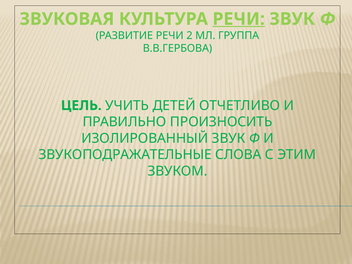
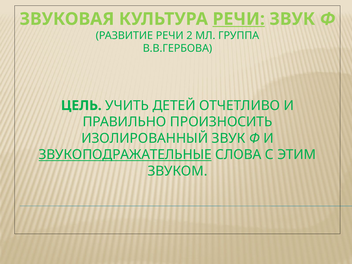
ЗВУКОПОДРАЖАТЕЛЬНЫЕ underline: none -> present (125, 155)
